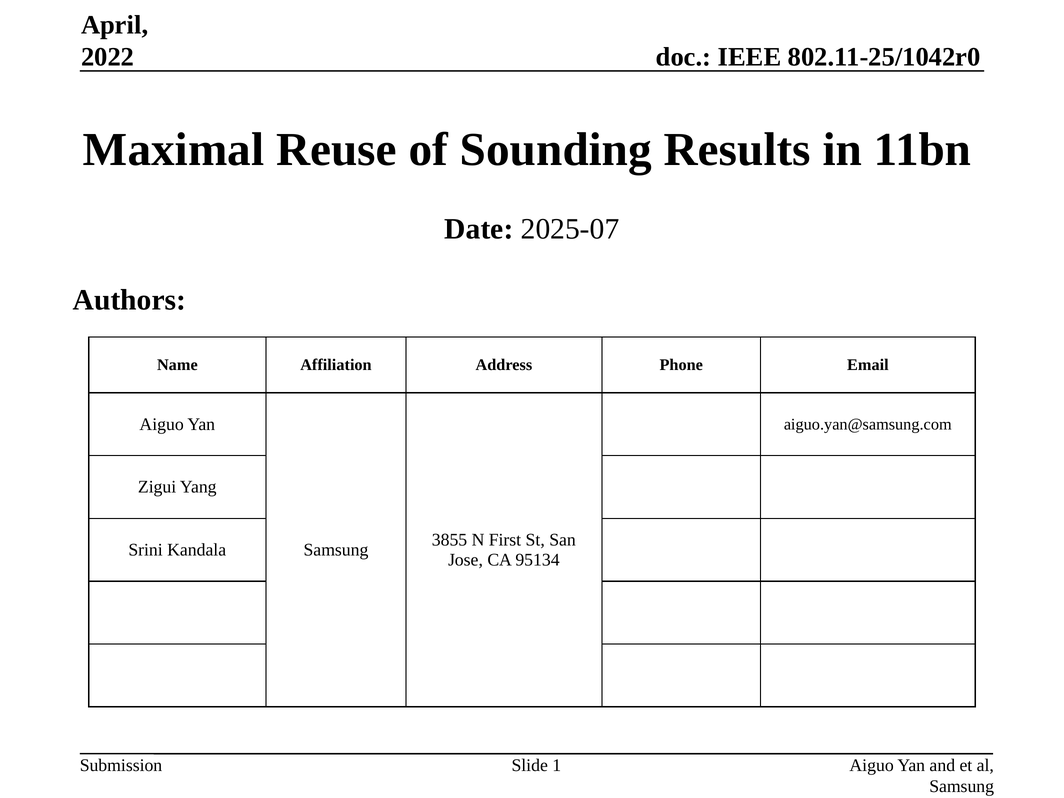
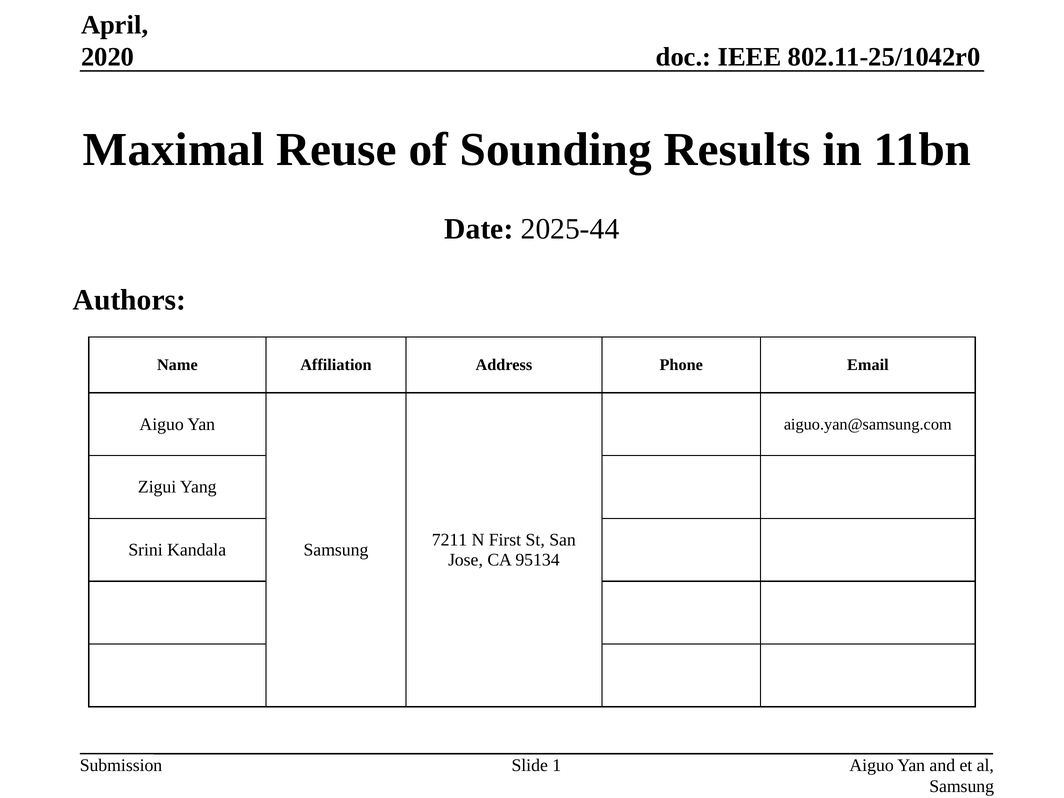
2022: 2022 -> 2020 (108, 57)
2025-07: 2025-07 -> 2025-44 (570, 229)
3855: 3855 -> 7211 (450, 540)
